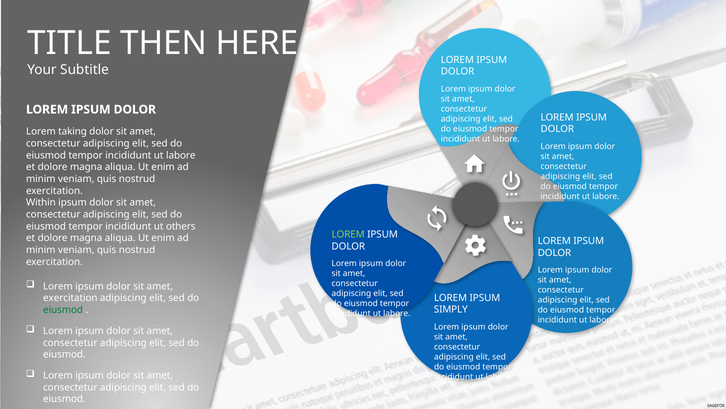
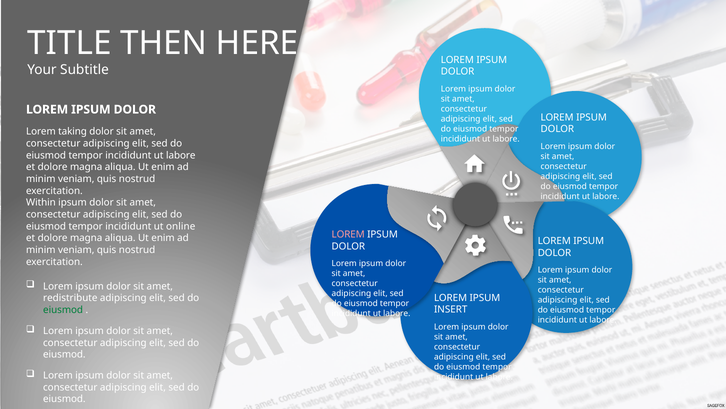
others: others -> online (181, 226)
LOREM colour: light green -> pink (348, 234)
exercitation: exercitation -> redistribute (70, 298)
SIMPLY: SIMPLY -> INSERT (451, 309)
